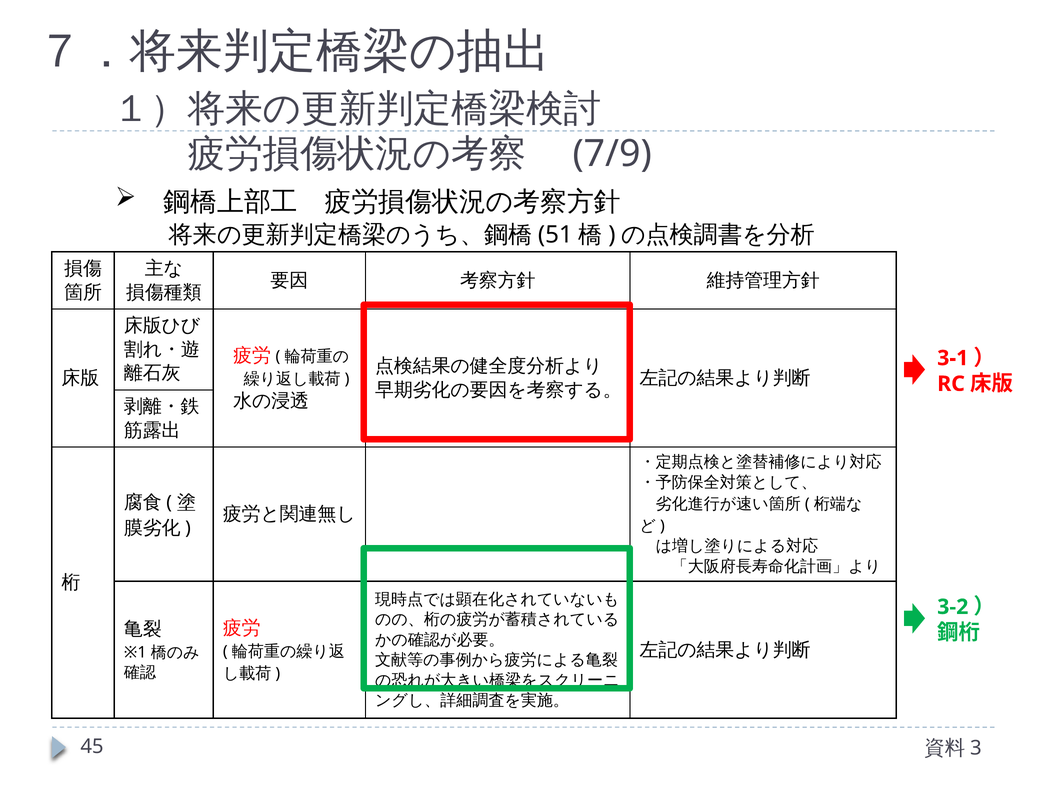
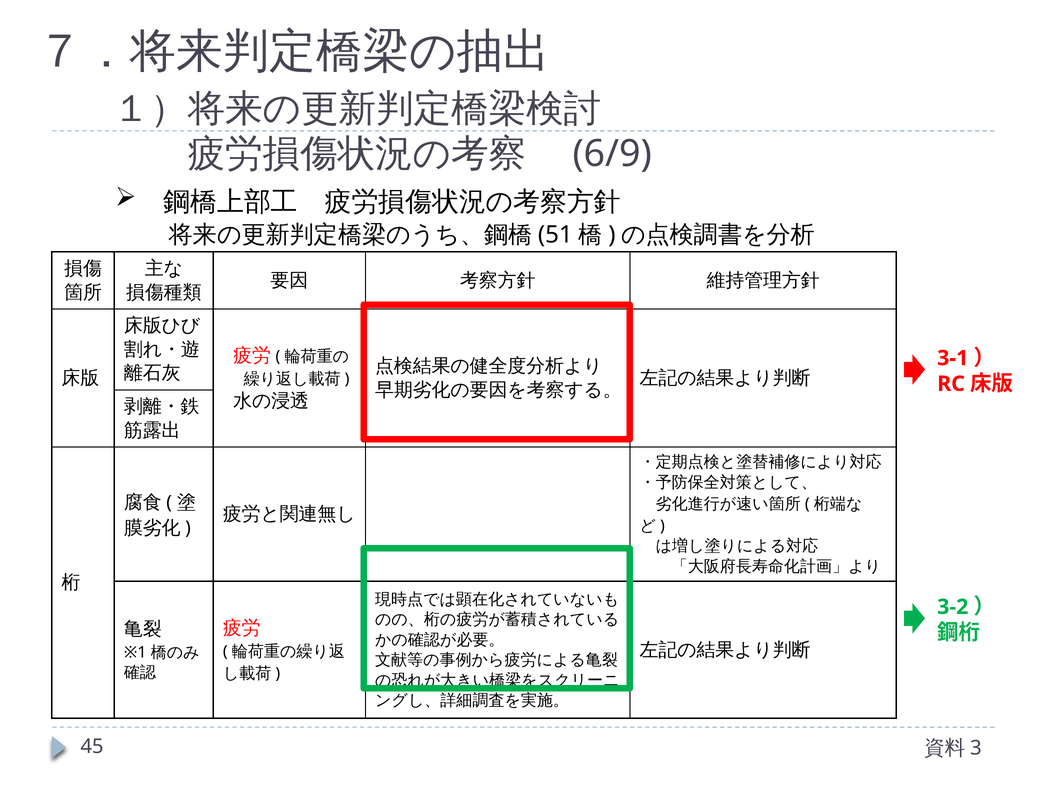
7/9: 7/9 -> 6/9 (612, 154)
